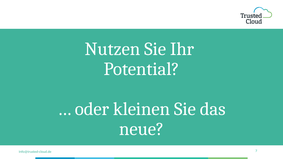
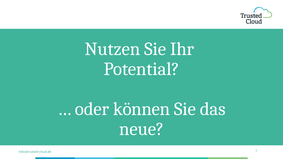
kleinen: kleinen -> können (142, 109)
